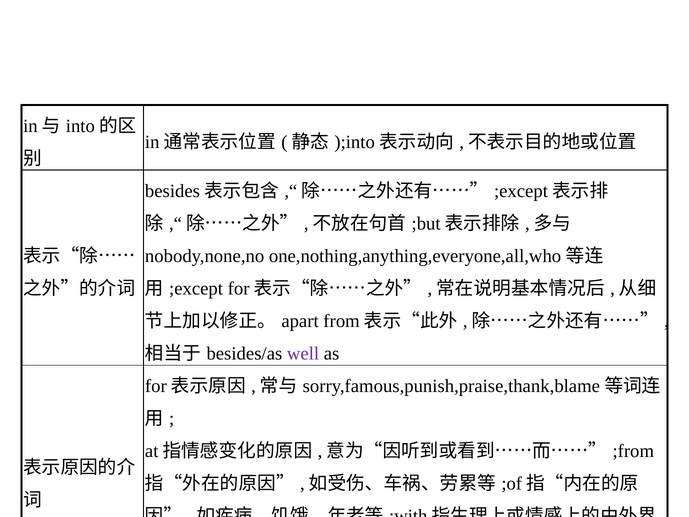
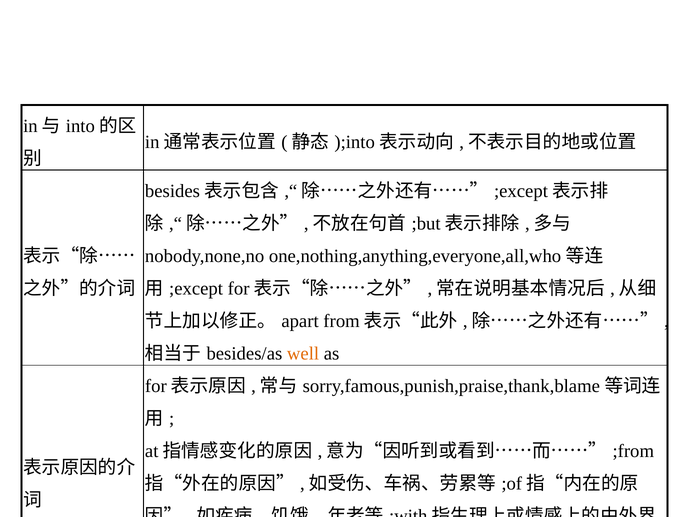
well colour: purple -> orange (303, 353)
